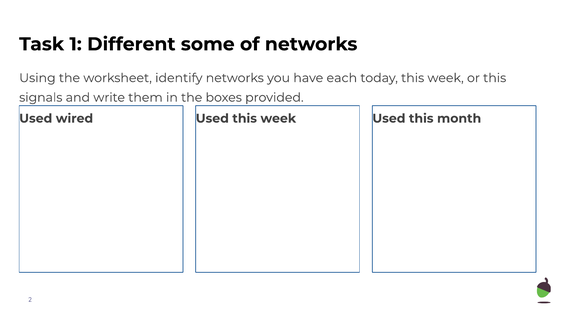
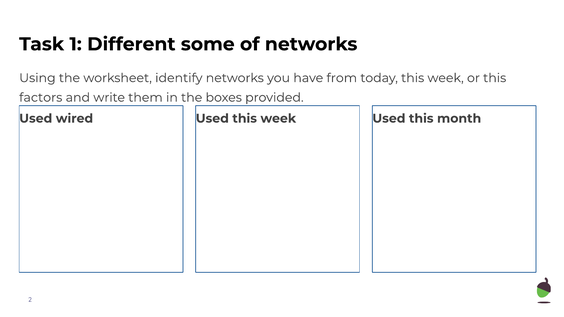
each: each -> from (342, 78)
signals: signals -> factors (41, 98)
